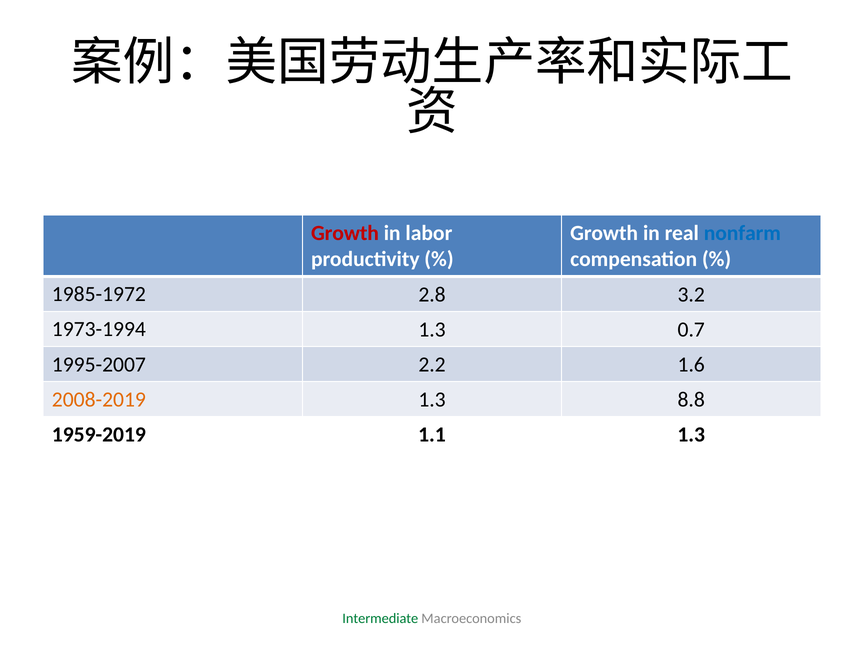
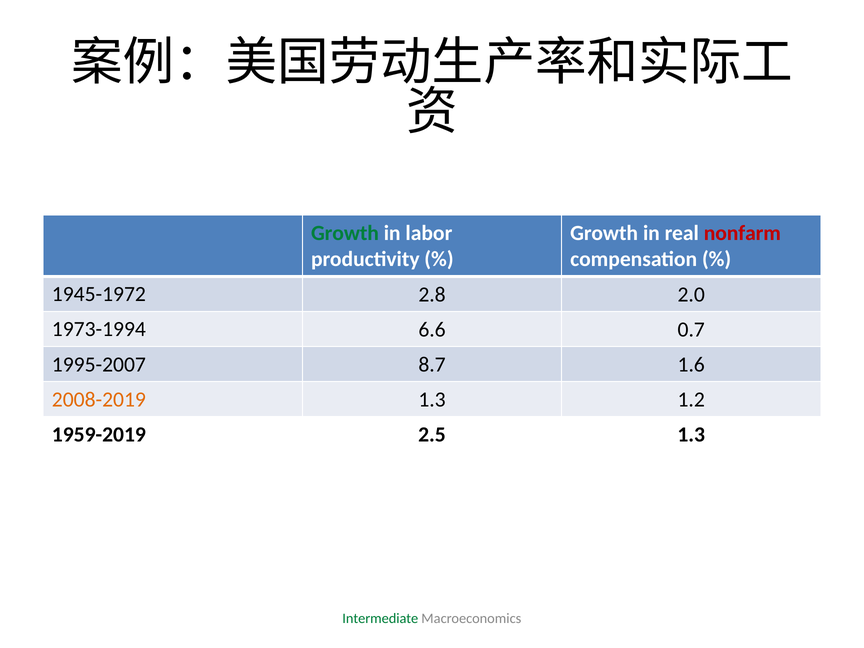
Growth colour: red -> green (345, 233)
nonfarm colour: blue -> red (742, 233)
1985-1972: 1985-1972 -> 1945-1972 (99, 294)
3.2: 3.2 -> 2.0 (691, 295)
1973-1994 1.3: 1.3 -> 6.6 (432, 330)
2.2: 2.2 -> 8.7 (432, 365)
8.8: 8.8 -> 1.2 (691, 400)
1.1: 1.1 -> 2.5 (432, 434)
